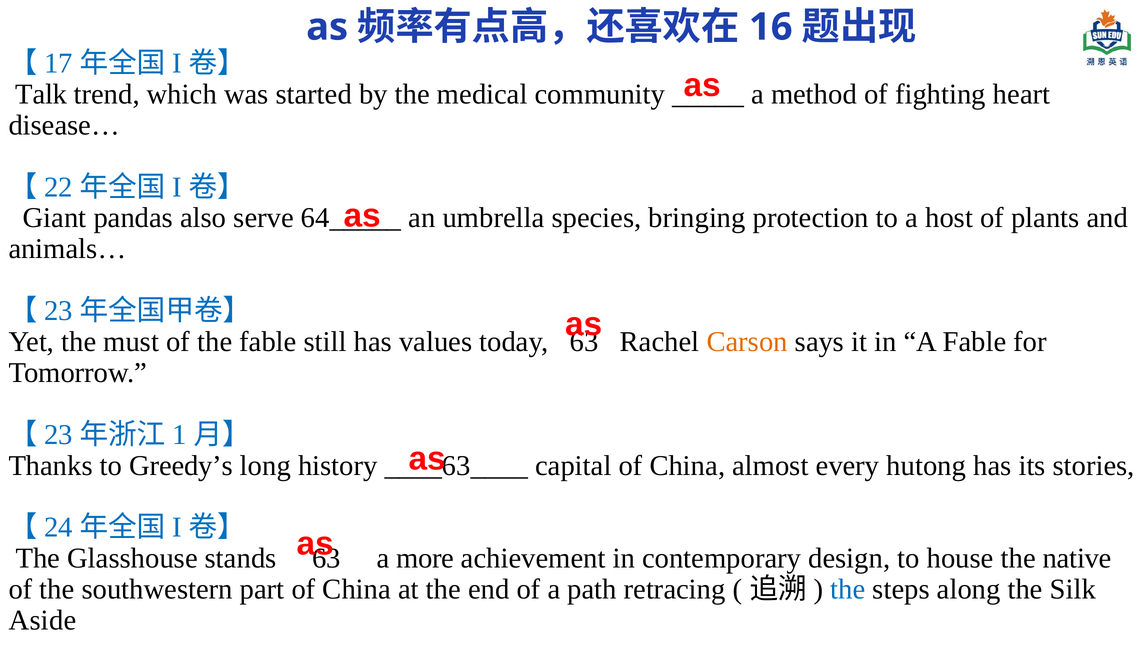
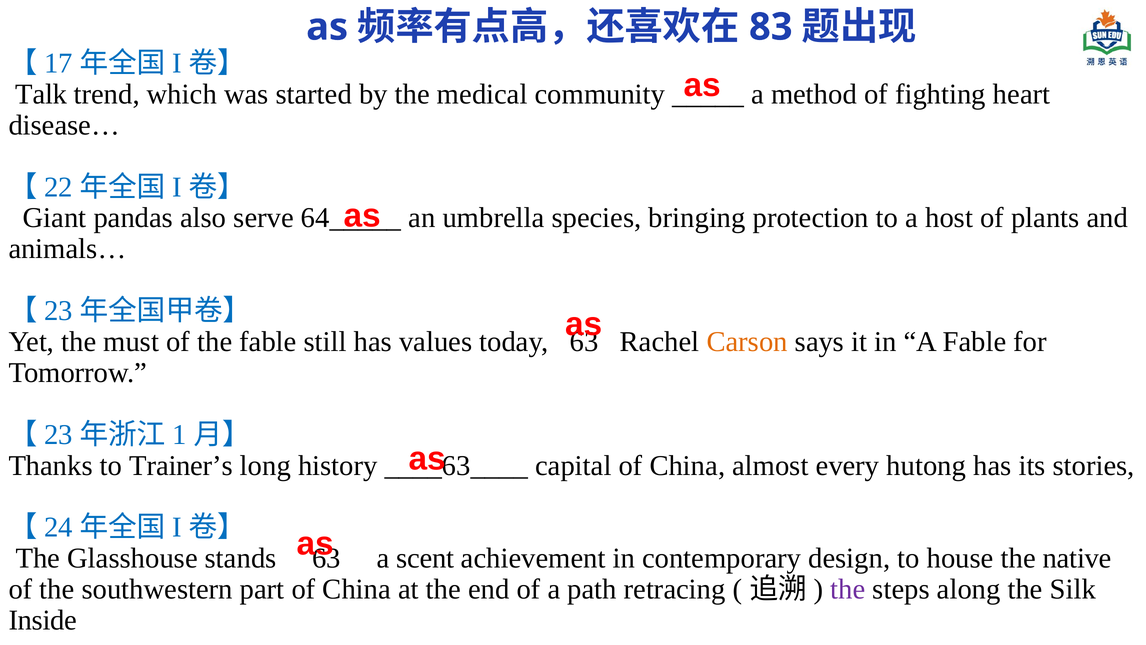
16: 16 -> 83 (771, 27)
Greedy’s: Greedy’s -> Trainer’s (181, 465)
more: more -> scent (425, 558)
the colour: blue -> purple (848, 589)
Aside: Aside -> Inside (43, 620)
